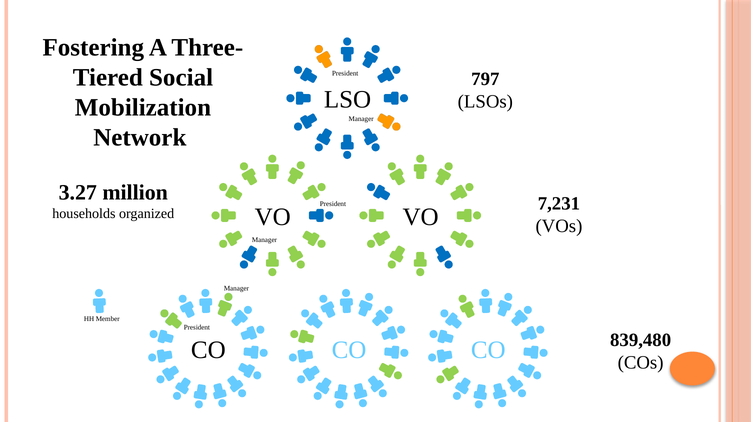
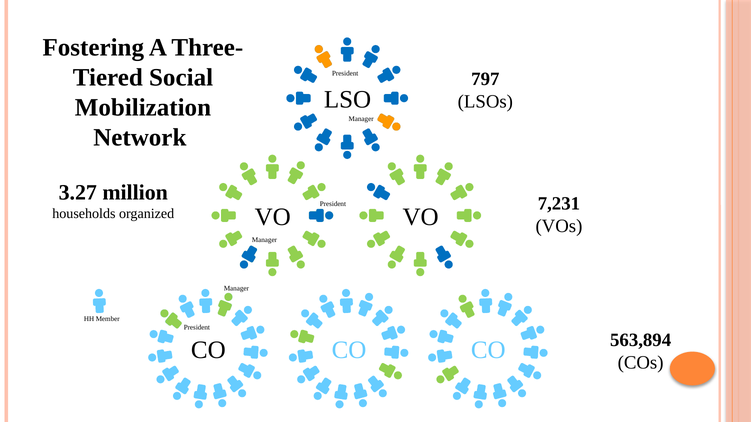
839,480: 839,480 -> 563,894 (641, 341)
